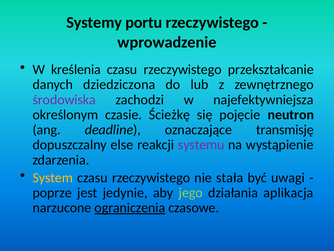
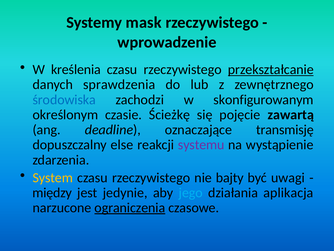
portu: portu -> mask (144, 23)
przekształcanie underline: none -> present (271, 69)
dziedziczona: dziedziczona -> sprawdzenia (119, 84)
środowiska colour: purple -> blue (64, 100)
najefektywniejsza: najefektywniejsza -> skonfigurowanym (264, 100)
neutron: neutron -> zawartą (291, 115)
stała: stała -> bajty (230, 177)
poprze: poprze -> między (52, 192)
jego colour: light green -> light blue (191, 192)
